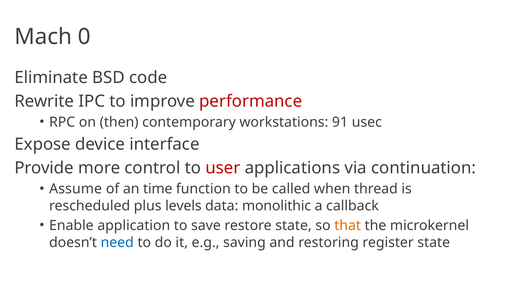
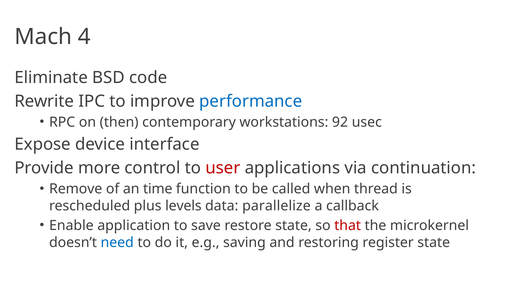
0: 0 -> 4 (84, 37)
performance colour: red -> blue (251, 101)
91: 91 -> 92 (340, 122)
Assume: Assume -> Remove (76, 189)
monolithic: monolithic -> parallelize (276, 206)
that colour: orange -> red (348, 226)
